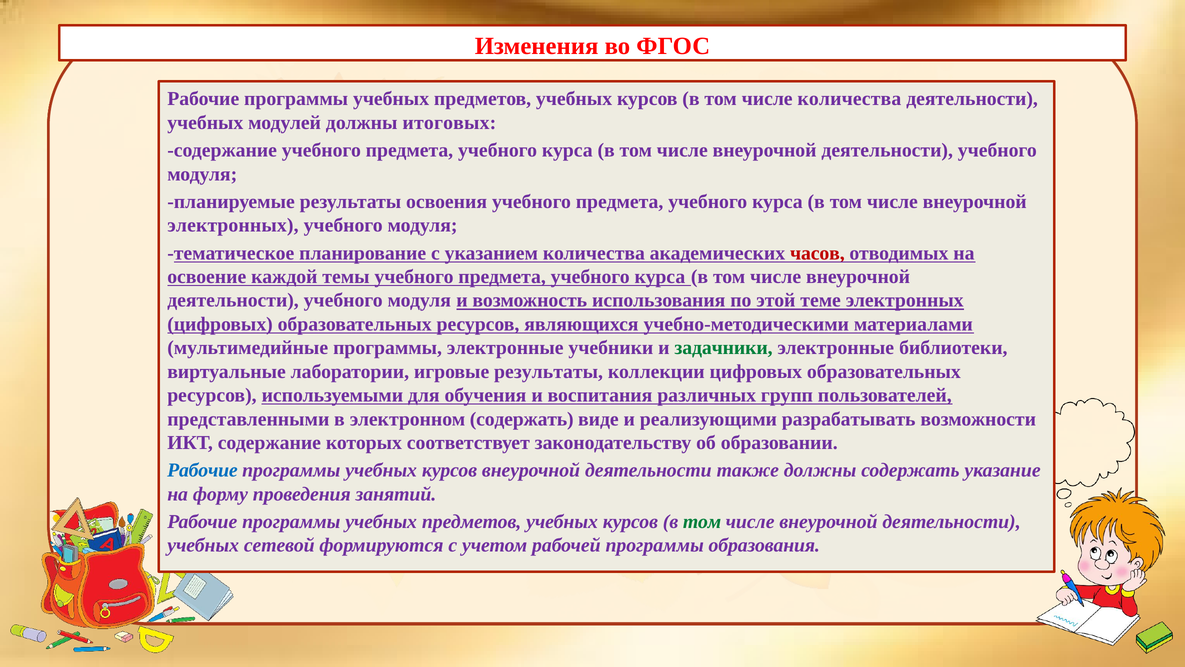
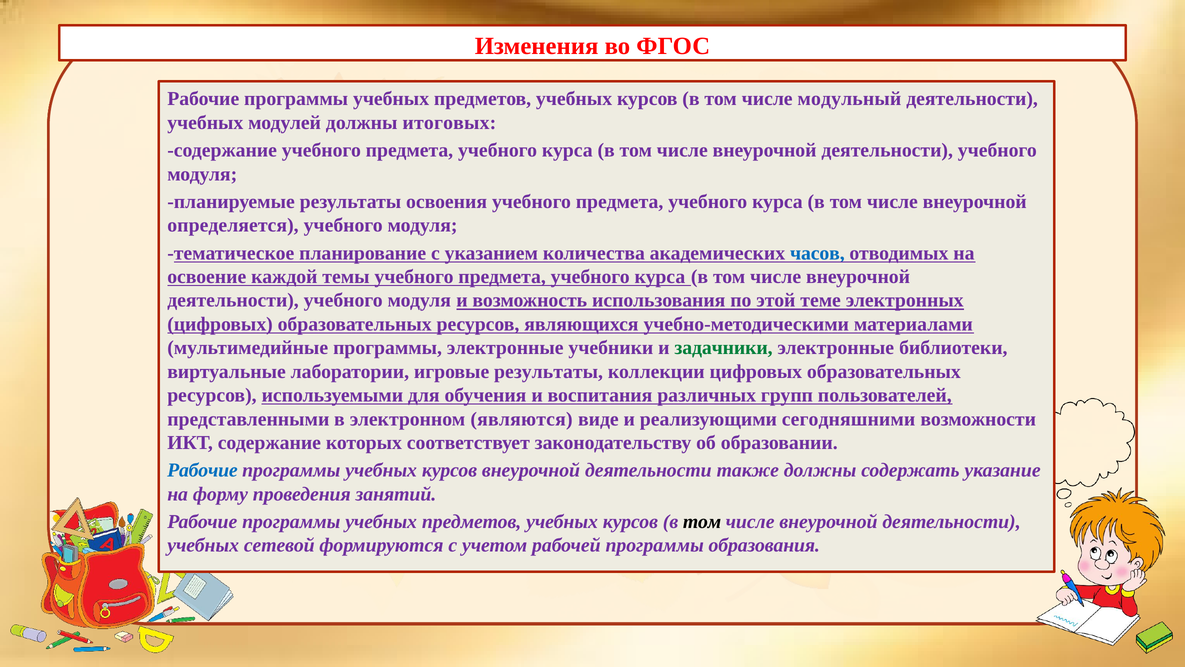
числе количества: количества -> модульный (849, 99)
электронных: электронных -> определяется (233, 225)
часов colour: red -> blue (817, 253)
электронном содержать: содержать -> являются (522, 419)
разрабатывать: разрабатывать -> сегодняшними (849, 419)
том colour: green -> black (702, 521)
